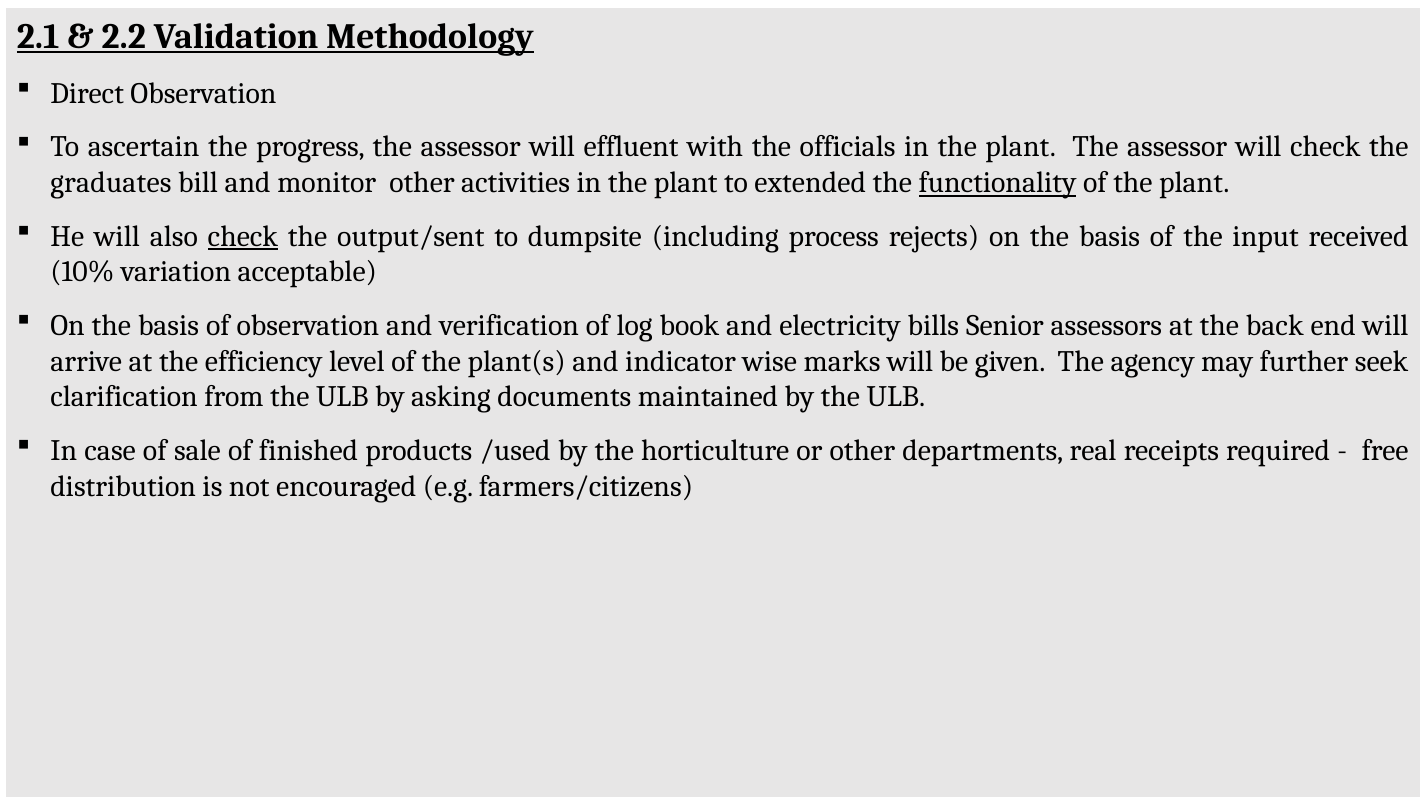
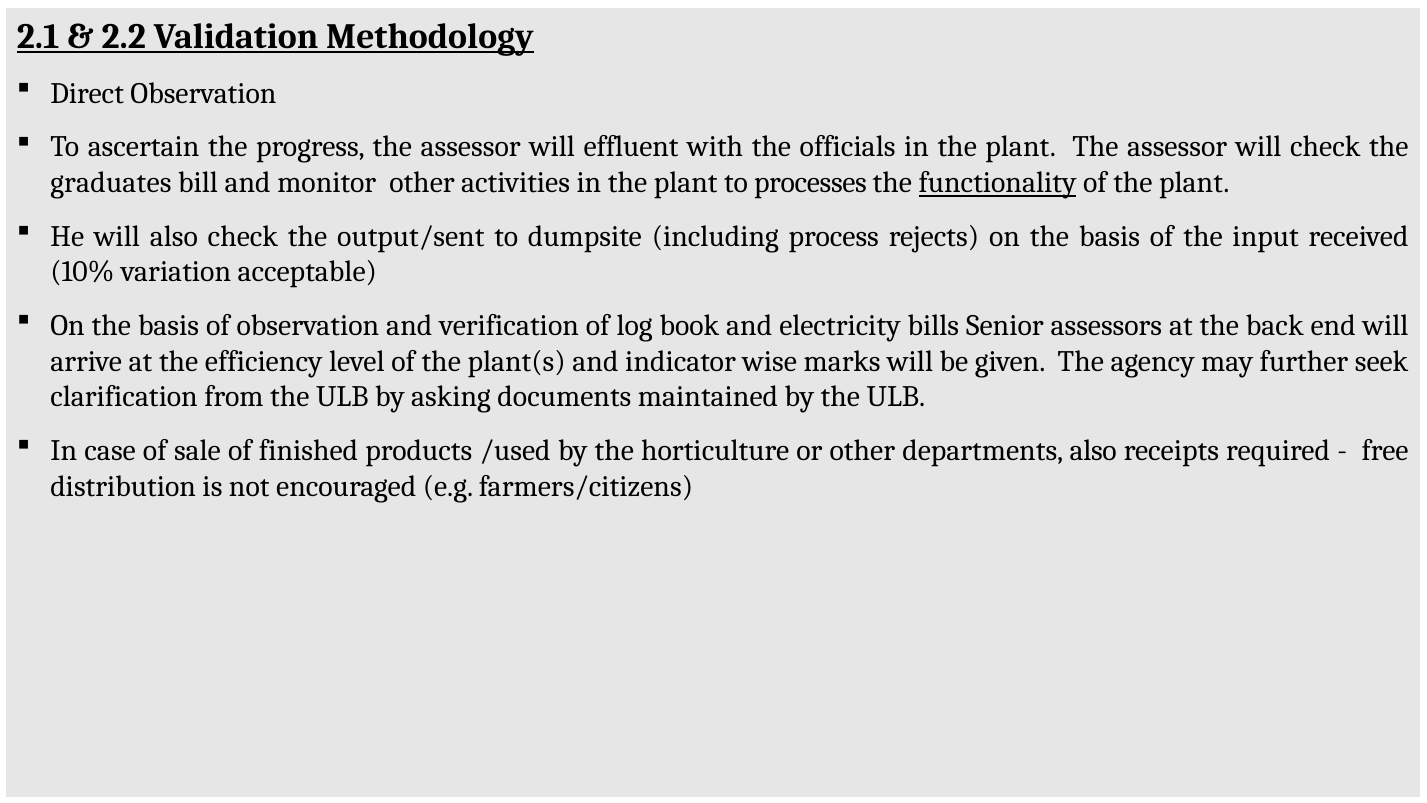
extended: extended -> processes (810, 183)
check underline: present -> none (243, 236)
departments real: real -> also (1093, 450)
